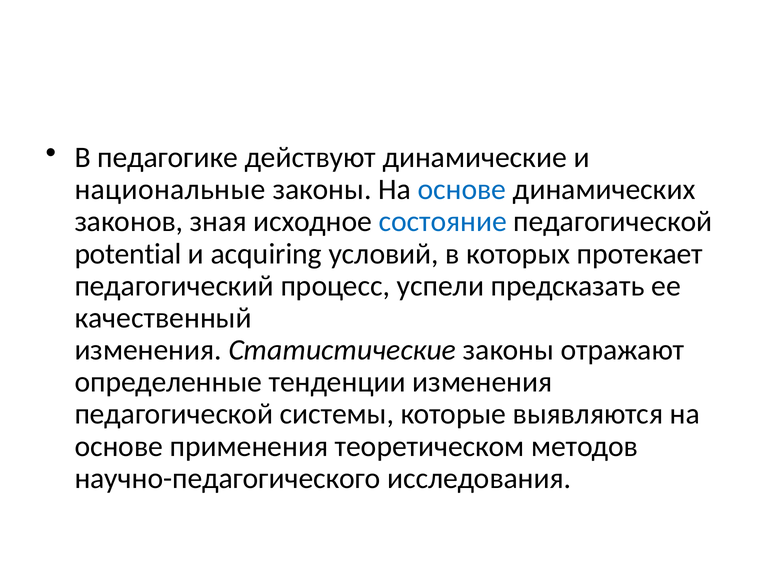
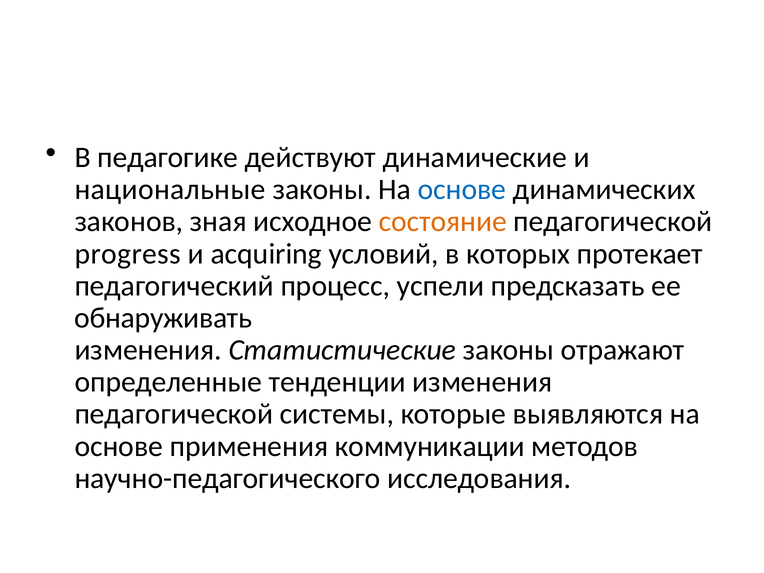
состояние colour: blue -> orange (443, 222)
potential: potential -> progress (128, 254)
качественный: качественный -> обнаруживать (163, 318)
теоретическом: теоретическом -> коммуникации (430, 446)
